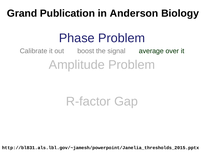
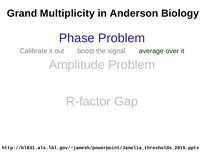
Publication: Publication -> Multiplicity (67, 13)
